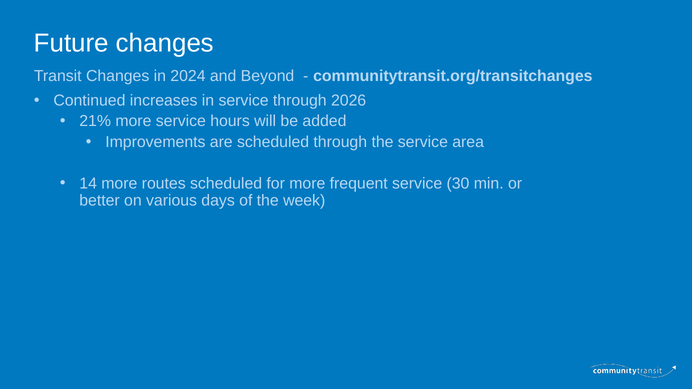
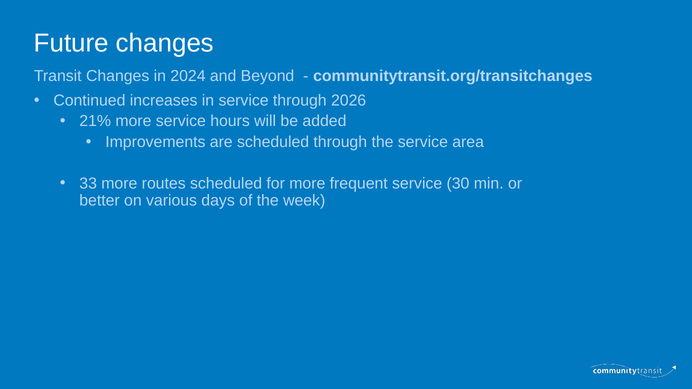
14: 14 -> 33 (88, 183)
